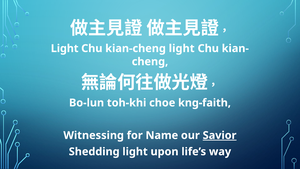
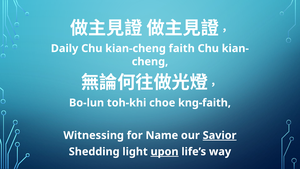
Light: Light -> Daily (65, 48)
kian-cheng light: light -> faith (182, 48)
upon underline: none -> present (165, 151)
